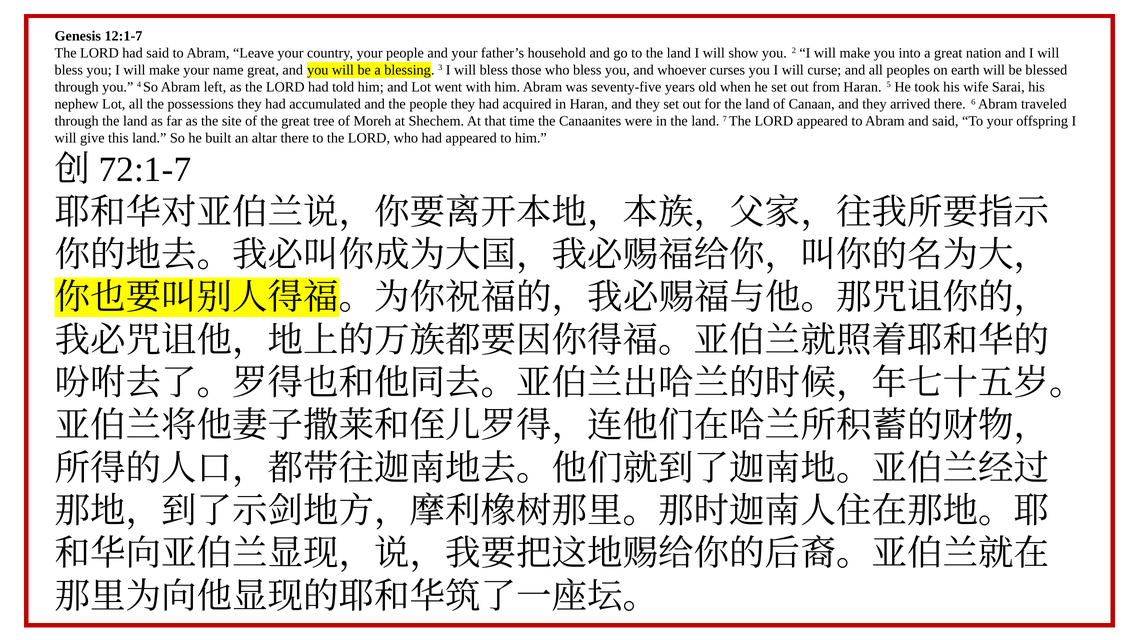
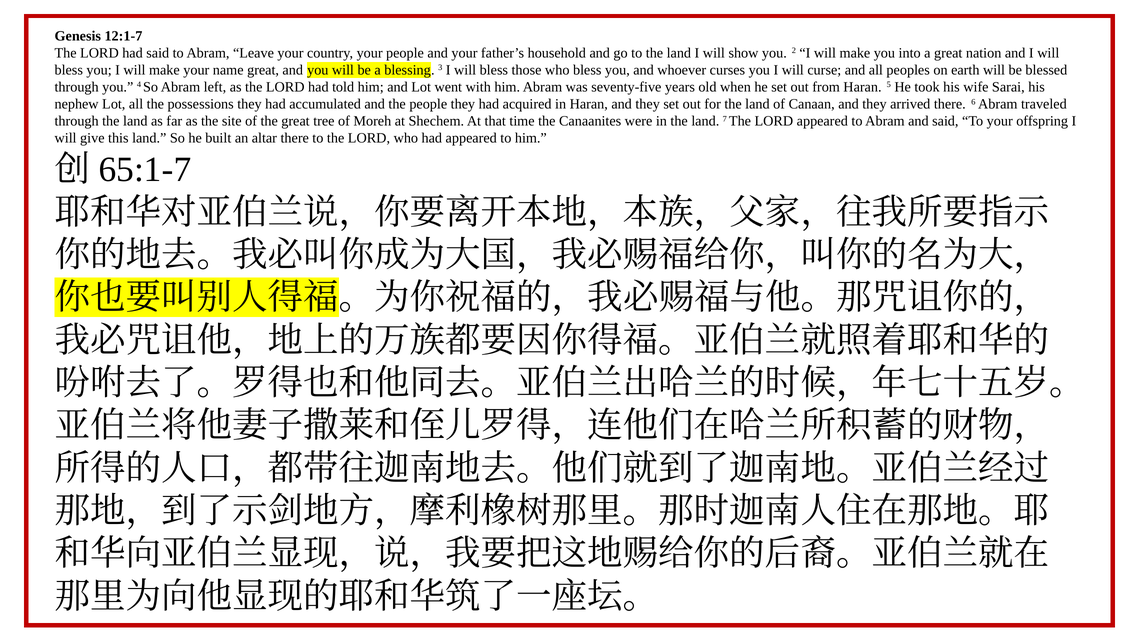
72:1-7: 72:1-7 -> 65:1-7 (145, 170)
